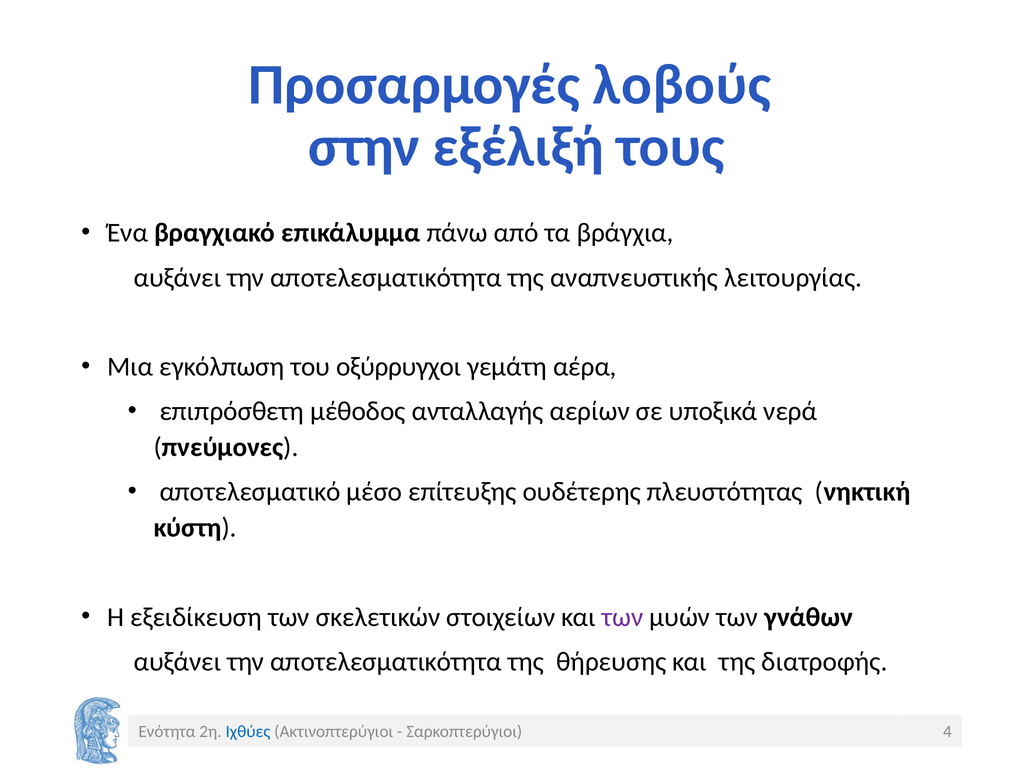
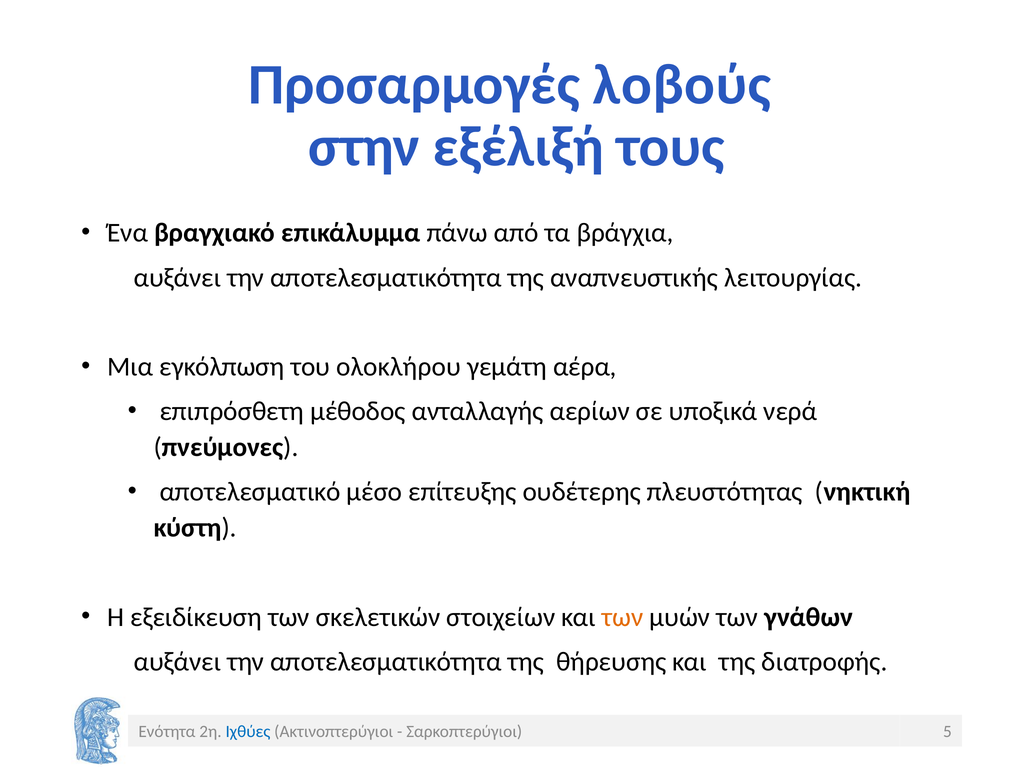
οξύρρυγχοι: οξύρρυγχοι -> ολοκλήρου (399, 367)
των colour: purple -> orange (623, 617)
4: 4 -> 5 (947, 731)
